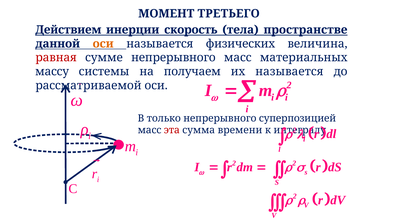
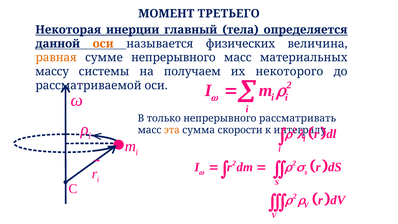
Действием: Действием -> Некоторая (68, 30)
скорость: скорость -> главный (191, 30)
пространстве: пространстве -> определяется (306, 30)
равная colour: red -> orange (56, 58)
их называется: называется -> некоторого (289, 72)
суперпозицией: суперпозицией -> рассматривать (297, 118)
эта colour: red -> orange (172, 130)
времени: времени -> скорости (240, 130)
